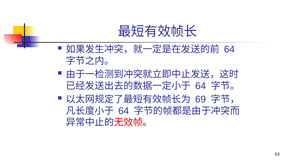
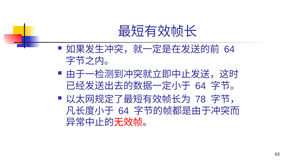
69: 69 -> 78 (201, 99)
